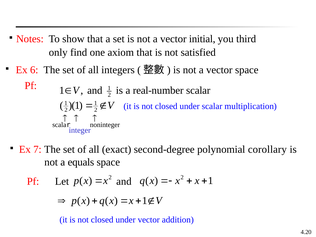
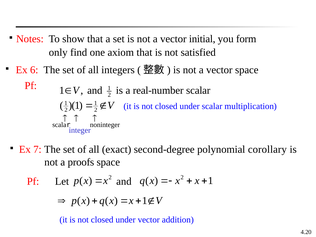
third: third -> form (246, 39)
equals: equals -> proofs (81, 162)
